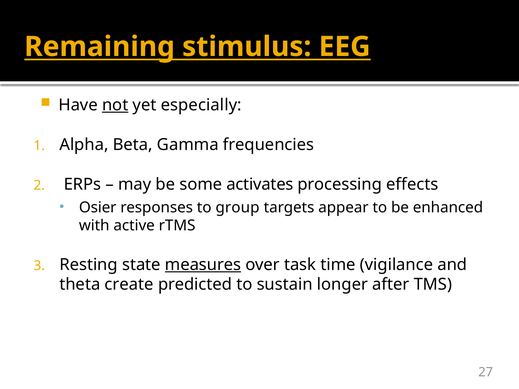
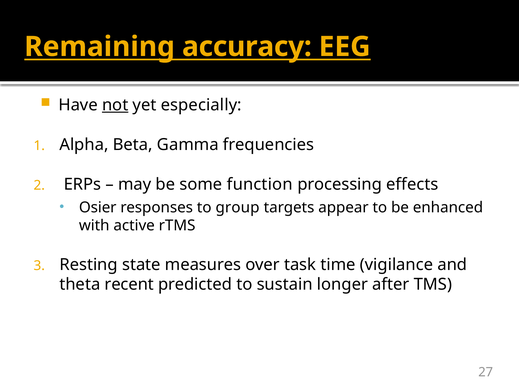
stimulus: stimulus -> accuracy (247, 47)
activates: activates -> function (260, 185)
measures underline: present -> none (203, 265)
create: create -> recent (129, 285)
